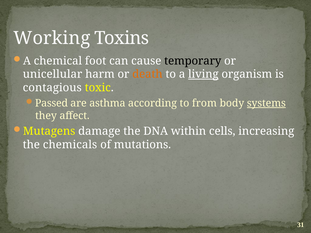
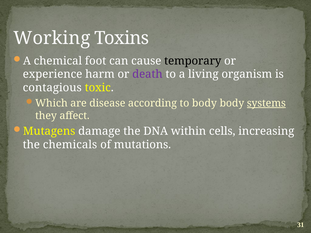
unicellular: unicellular -> experience (53, 74)
death colour: orange -> purple (147, 74)
living underline: present -> none (203, 74)
Passed: Passed -> Which (51, 103)
asthma: asthma -> disease (107, 103)
to from: from -> body (204, 103)
